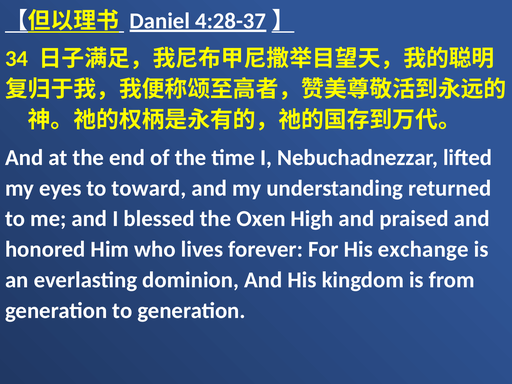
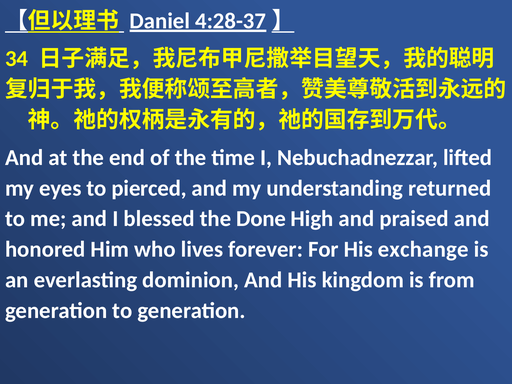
toward: toward -> pierced (149, 188)
Oxen: Oxen -> Done (261, 219)
